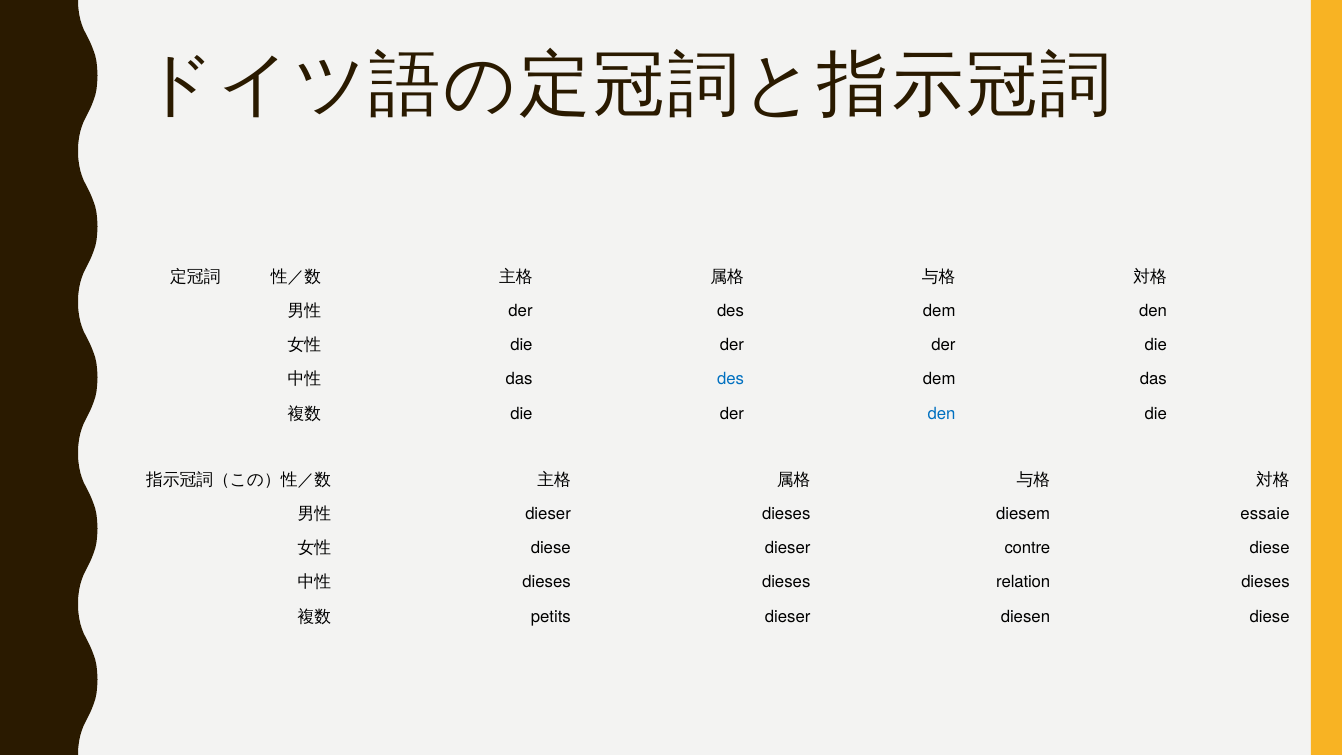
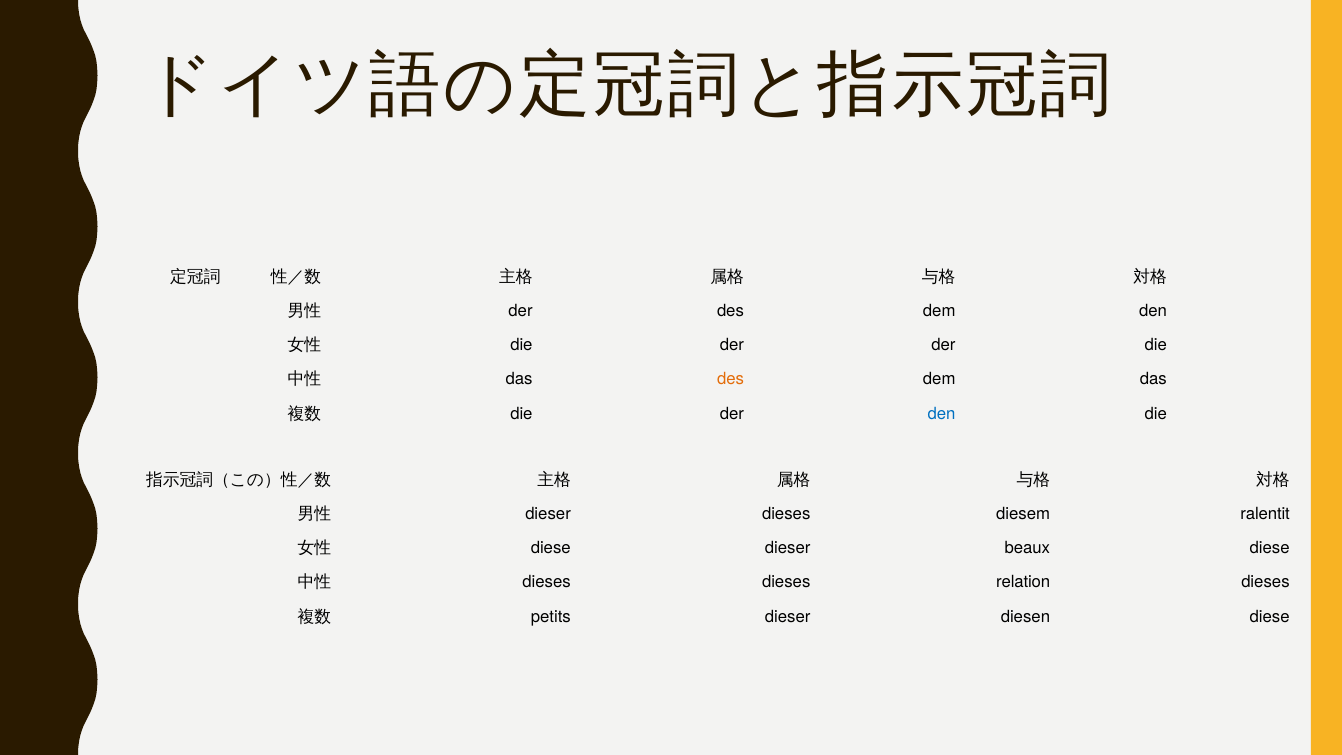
des colour: blue -> orange (731, 379)
essaie: essaie -> ralentit (1265, 514)
contre: contre -> beaux (1027, 548)
